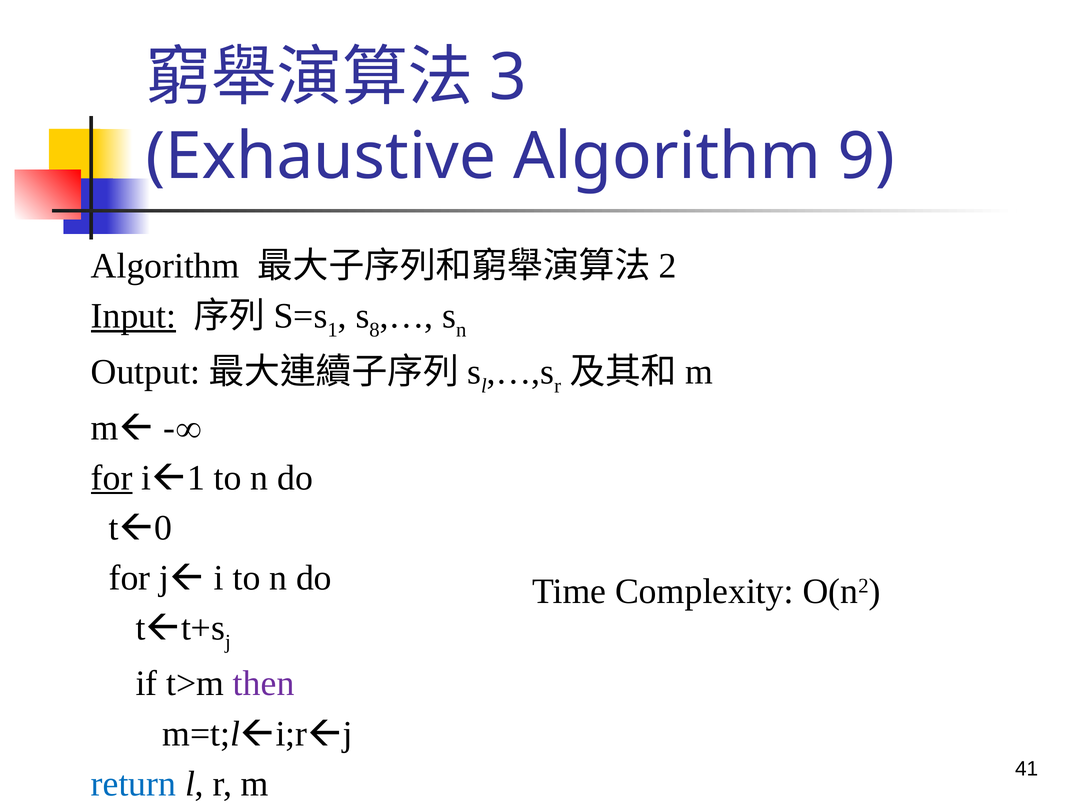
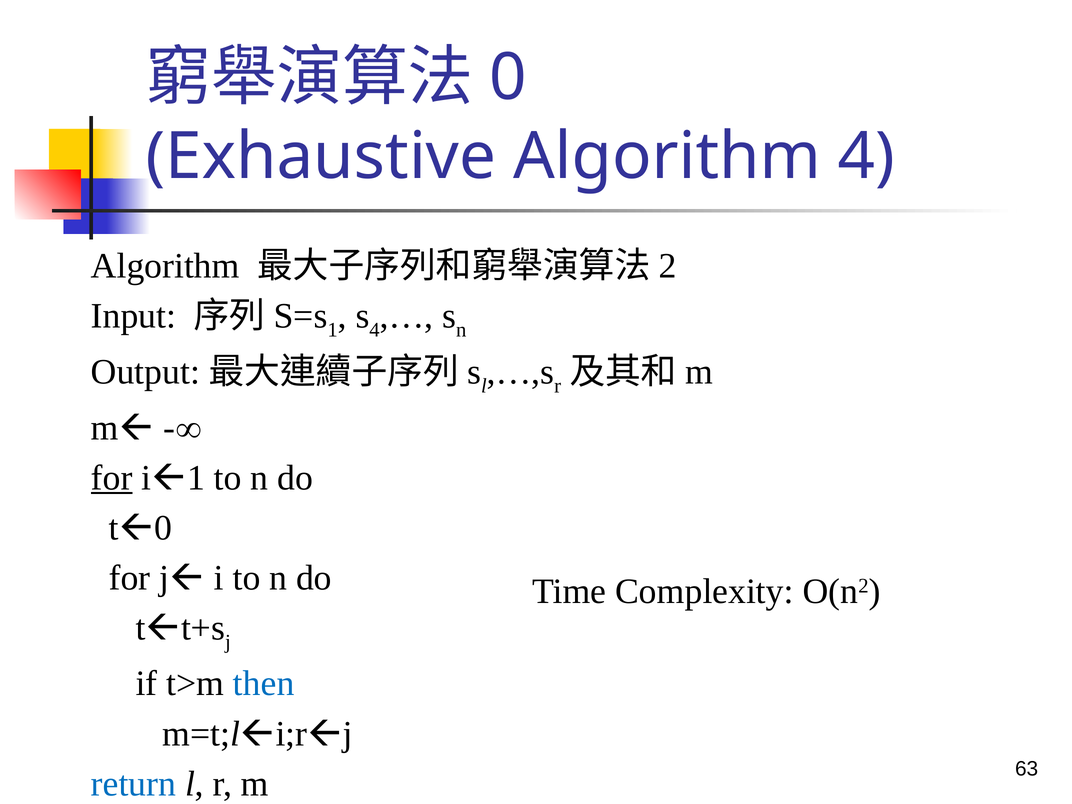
3: 3 -> 0 (508, 78)
Algorithm 9: 9 -> 4 (867, 156)
Input underline: present -> none (134, 316)
8: 8 -> 4 (375, 330)
then colour: purple -> blue (264, 684)
41: 41 -> 63 (1027, 769)
